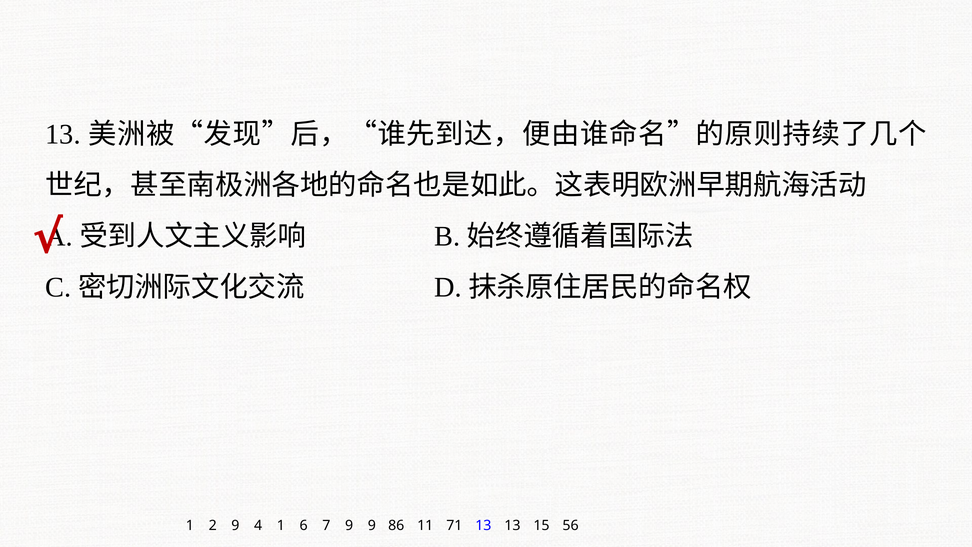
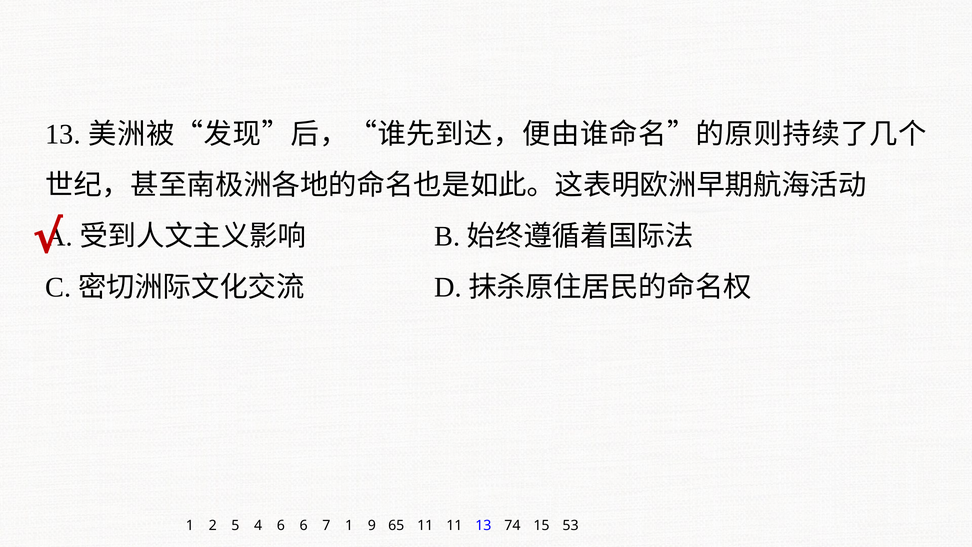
2 9: 9 -> 5 (235, 526)
4 1: 1 -> 6 (281, 526)
7 9: 9 -> 1 (349, 526)
86: 86 -> 65 (396, 526)
11 71: 71 -> 11 (454, 526)
13 13: 13 -> 74 (512, 526)
56: 56 -> 53 (571, 526)
